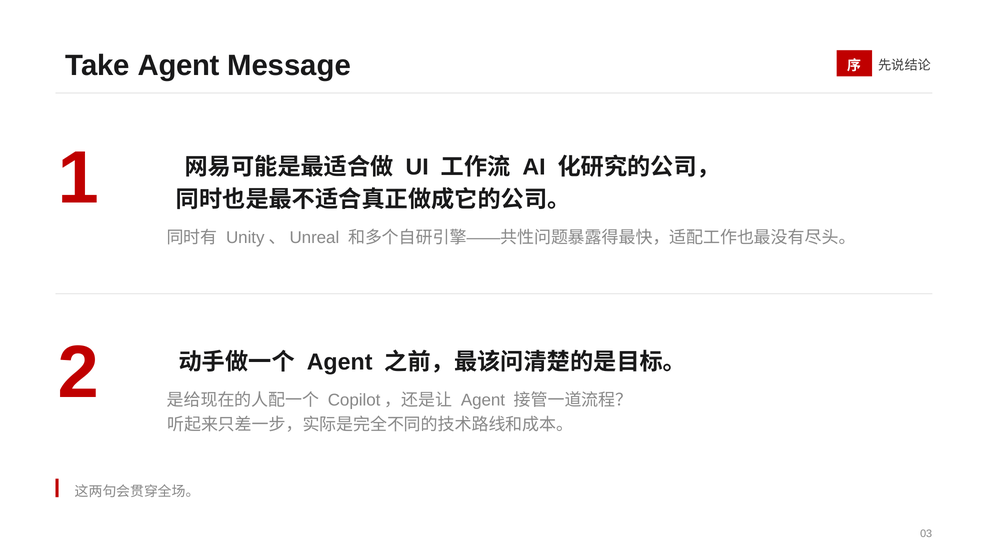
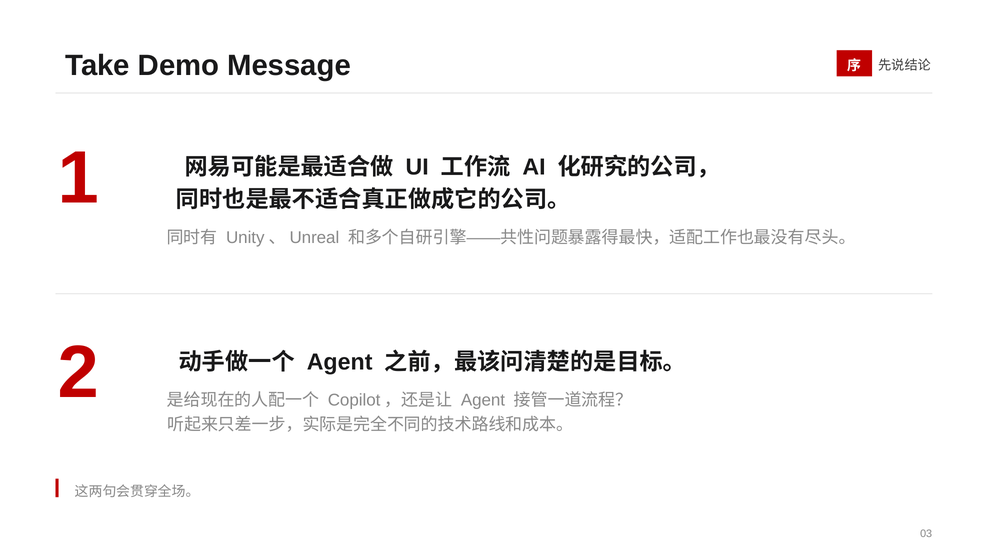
Take Agent: Agent -> Demo (179, 66)
